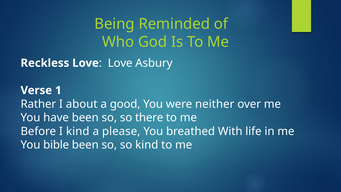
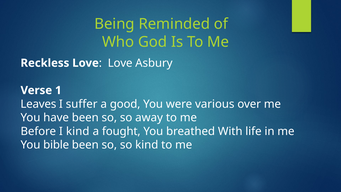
Rather: Rather -> Leaves (38, 104)
about: about -> suffer (82, 104)
neither: neither -> various (215, 104)
there: there -> away (149, 118)
please: please -> fought (121, 131)
